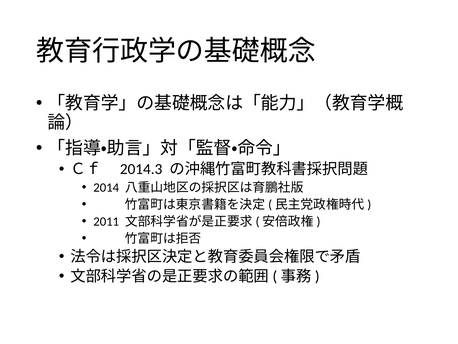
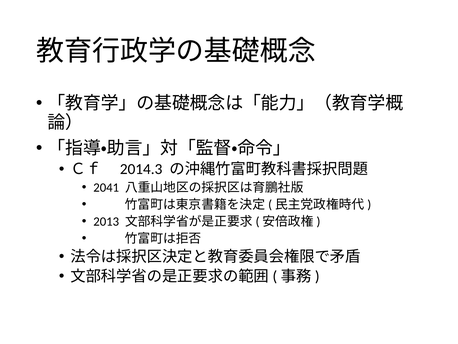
2014: 2014 -> 2041 (106, 187)
2011: 2011 -> 2013 (106, 221)
